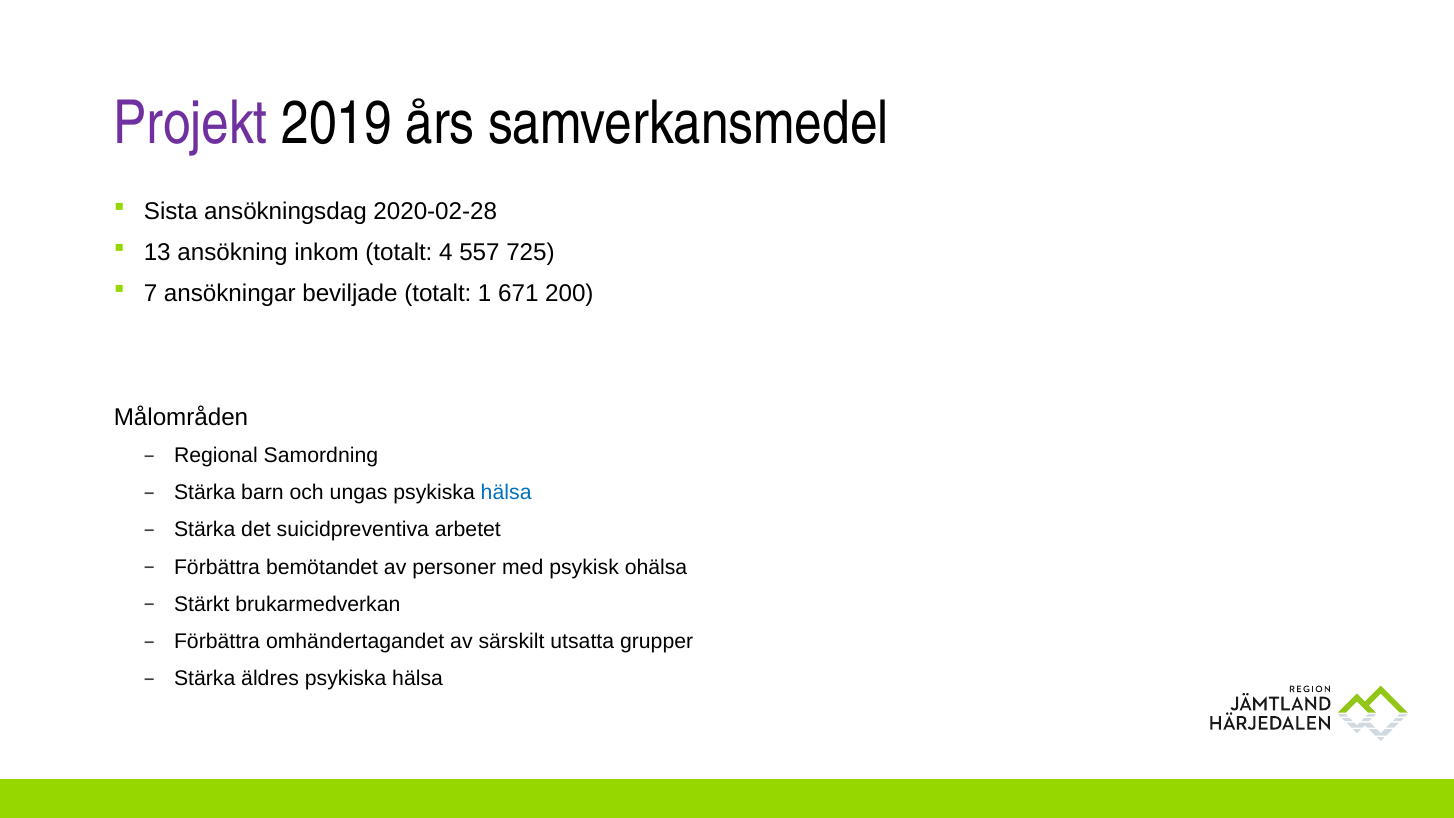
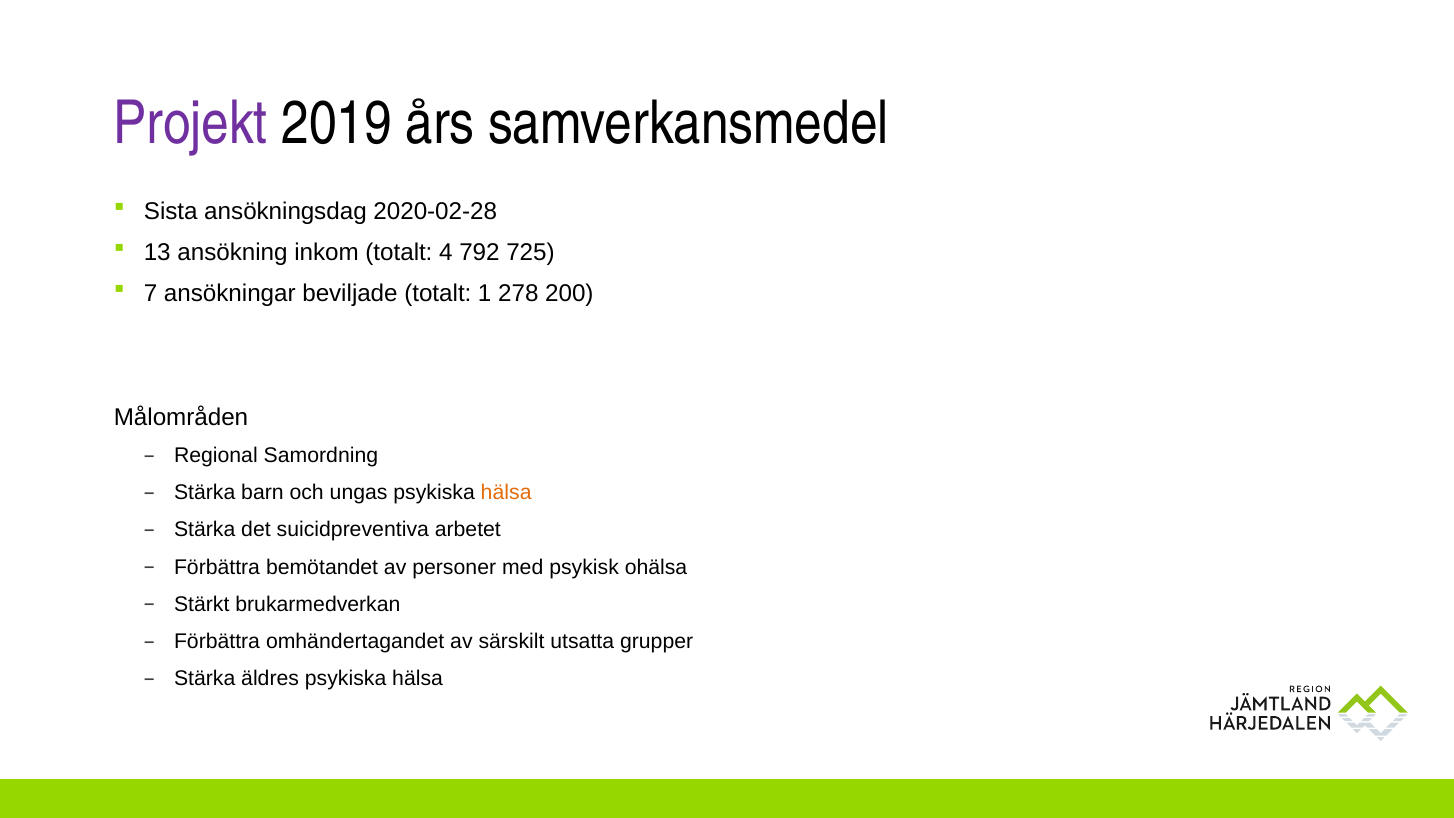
557: 557 -> 792 (479, 253)
671: 671 -> 278 (518, 294)
hälsa colour: blue -> orange (506, 493)
